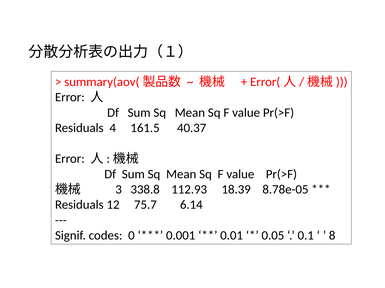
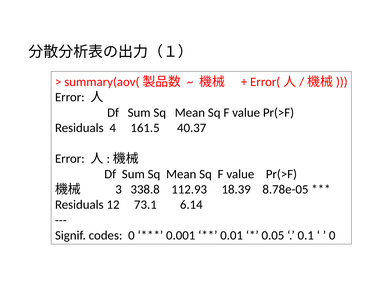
75.7: 75.7 -> 73.1 (145, 205)
8: 8 -> 0 (332, 236)
